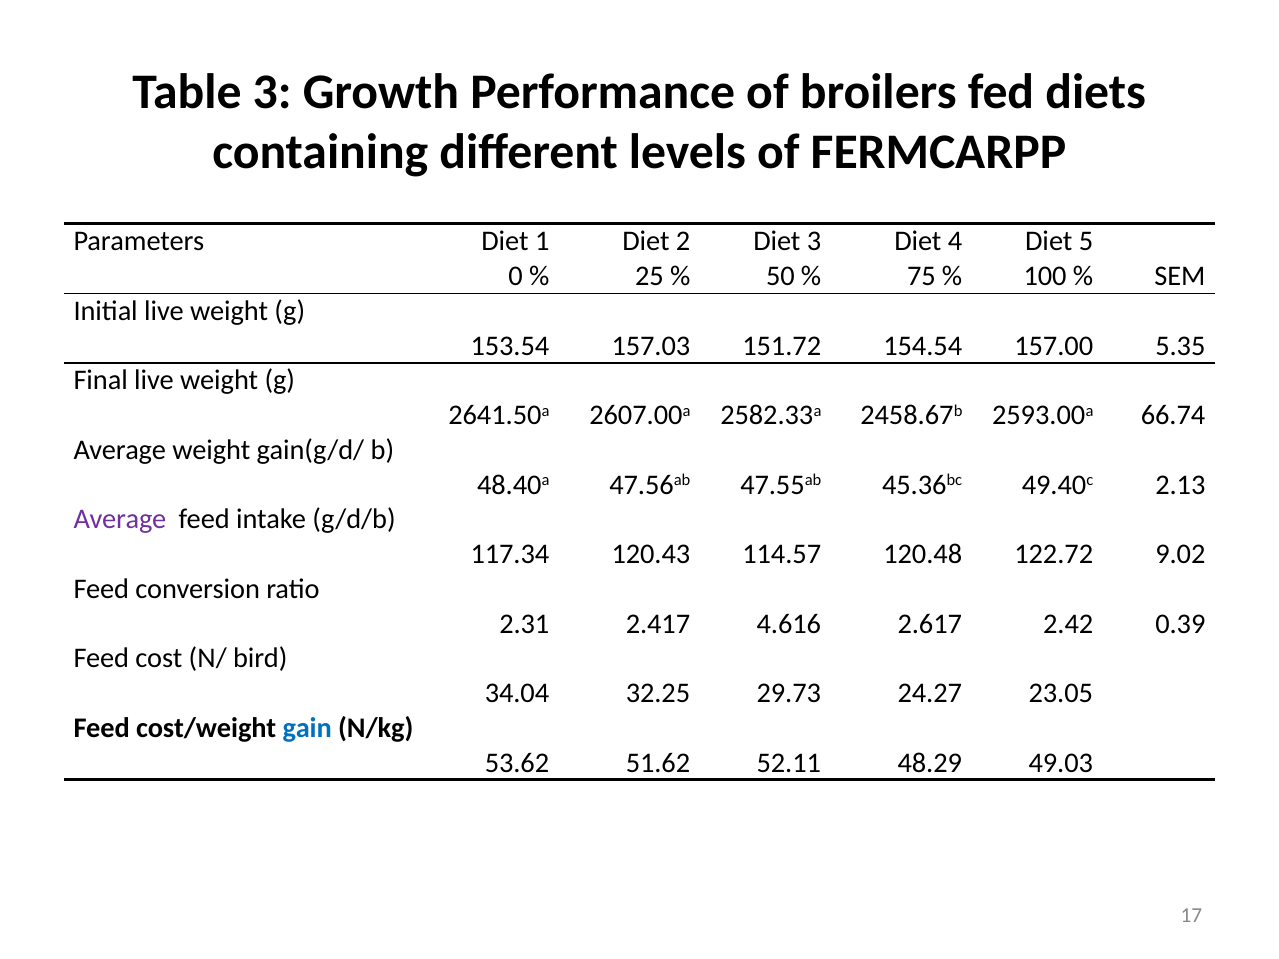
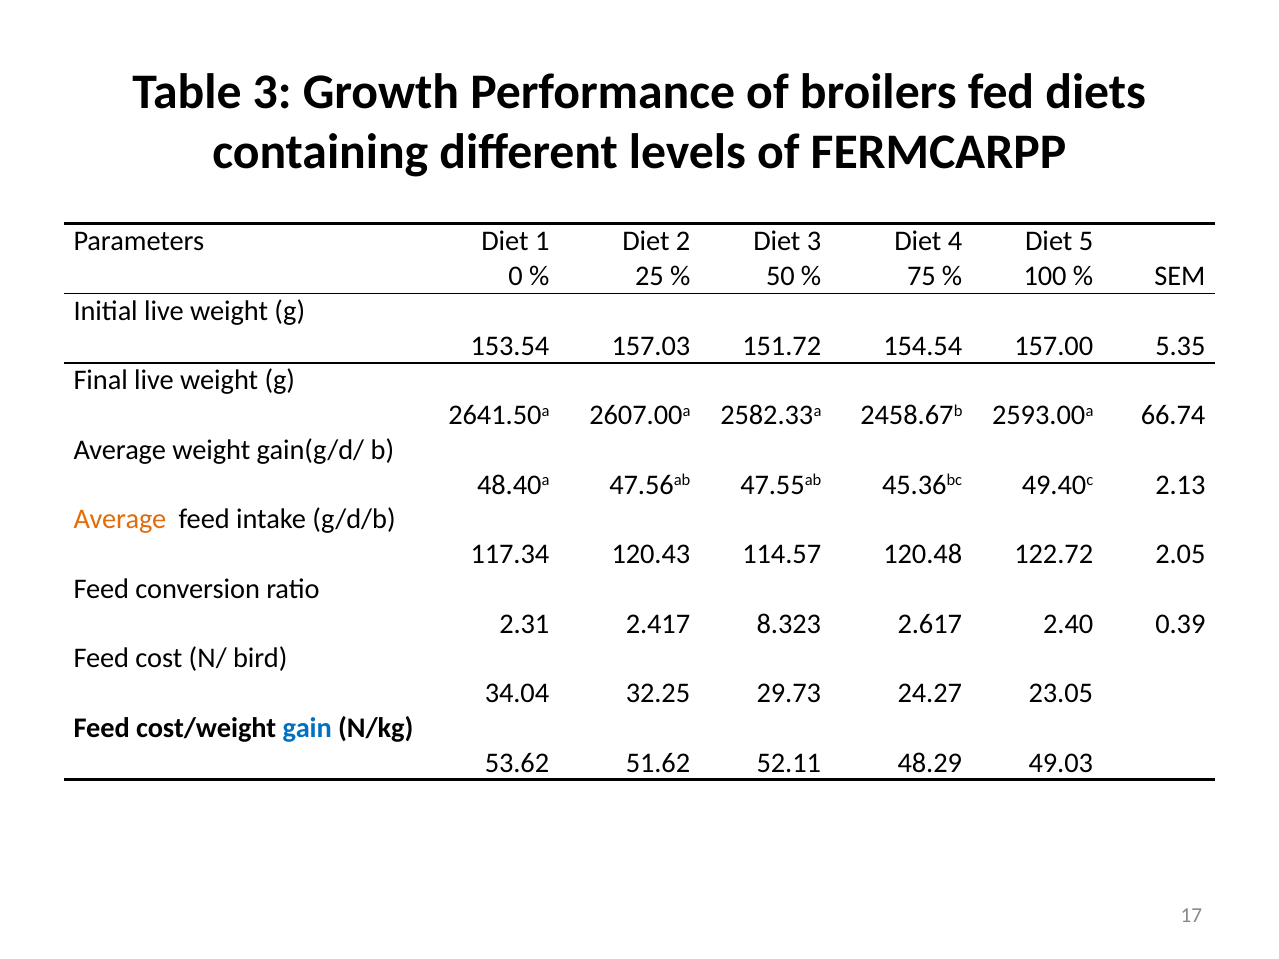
Average colour: purple -> orange (120, 520)
9.02: 9.02 -> 2.05 (1180, 554)
4.616: 4.616 -> 8.323 (789, 624)
2.42: 2.42 -> 2.40 (1068, 624)
